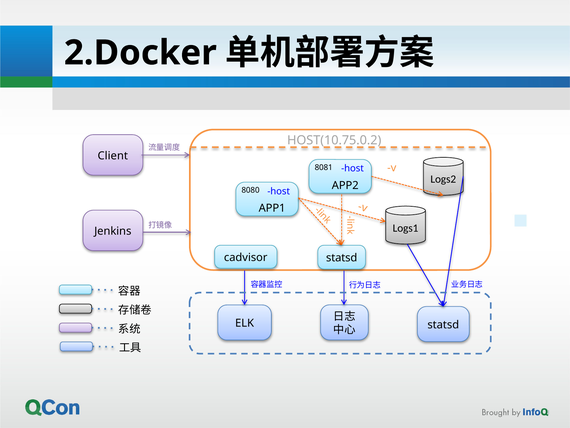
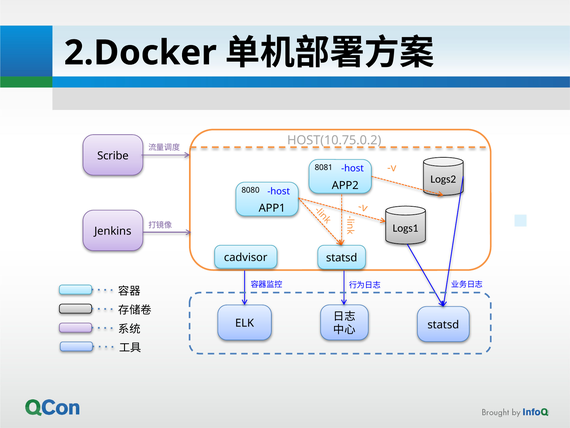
Client: Client -> Scribe (113, 155)
